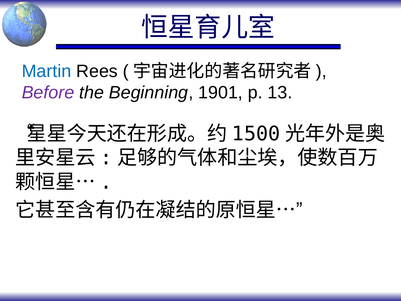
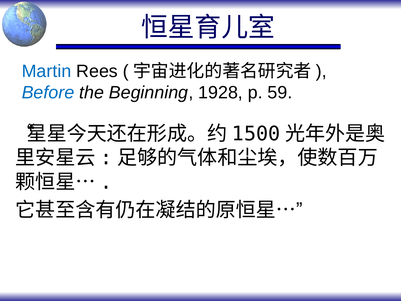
Before colour: purple -> blue (48, 93)
1901: 1901 -> 1928 (221, 93)
13: 13 -> 59 (280, 93)
